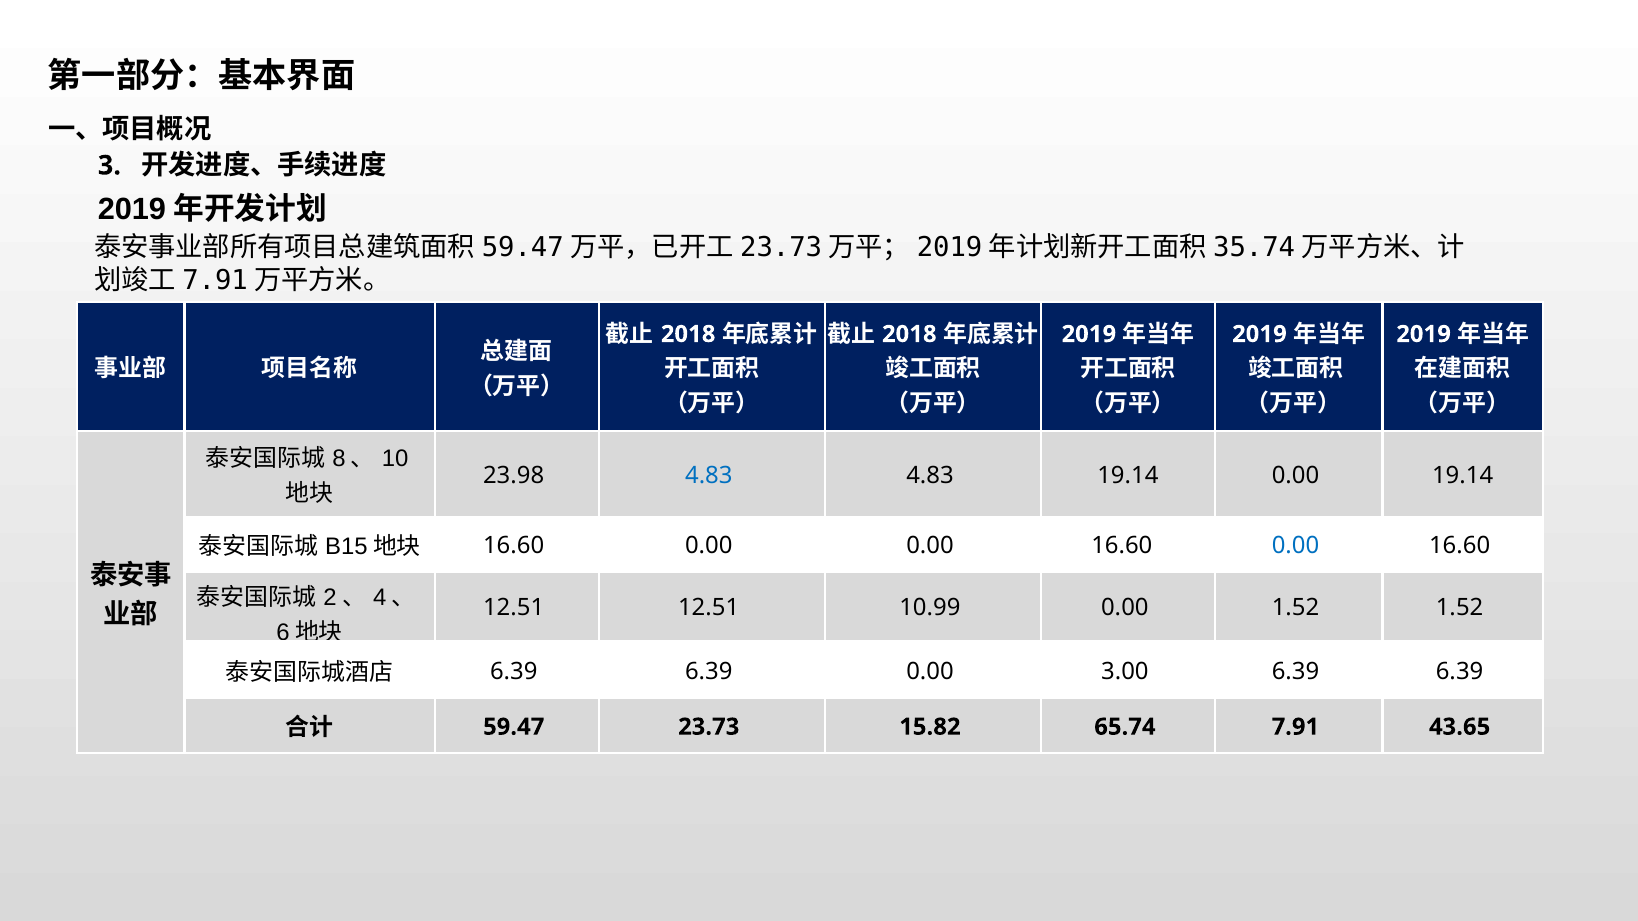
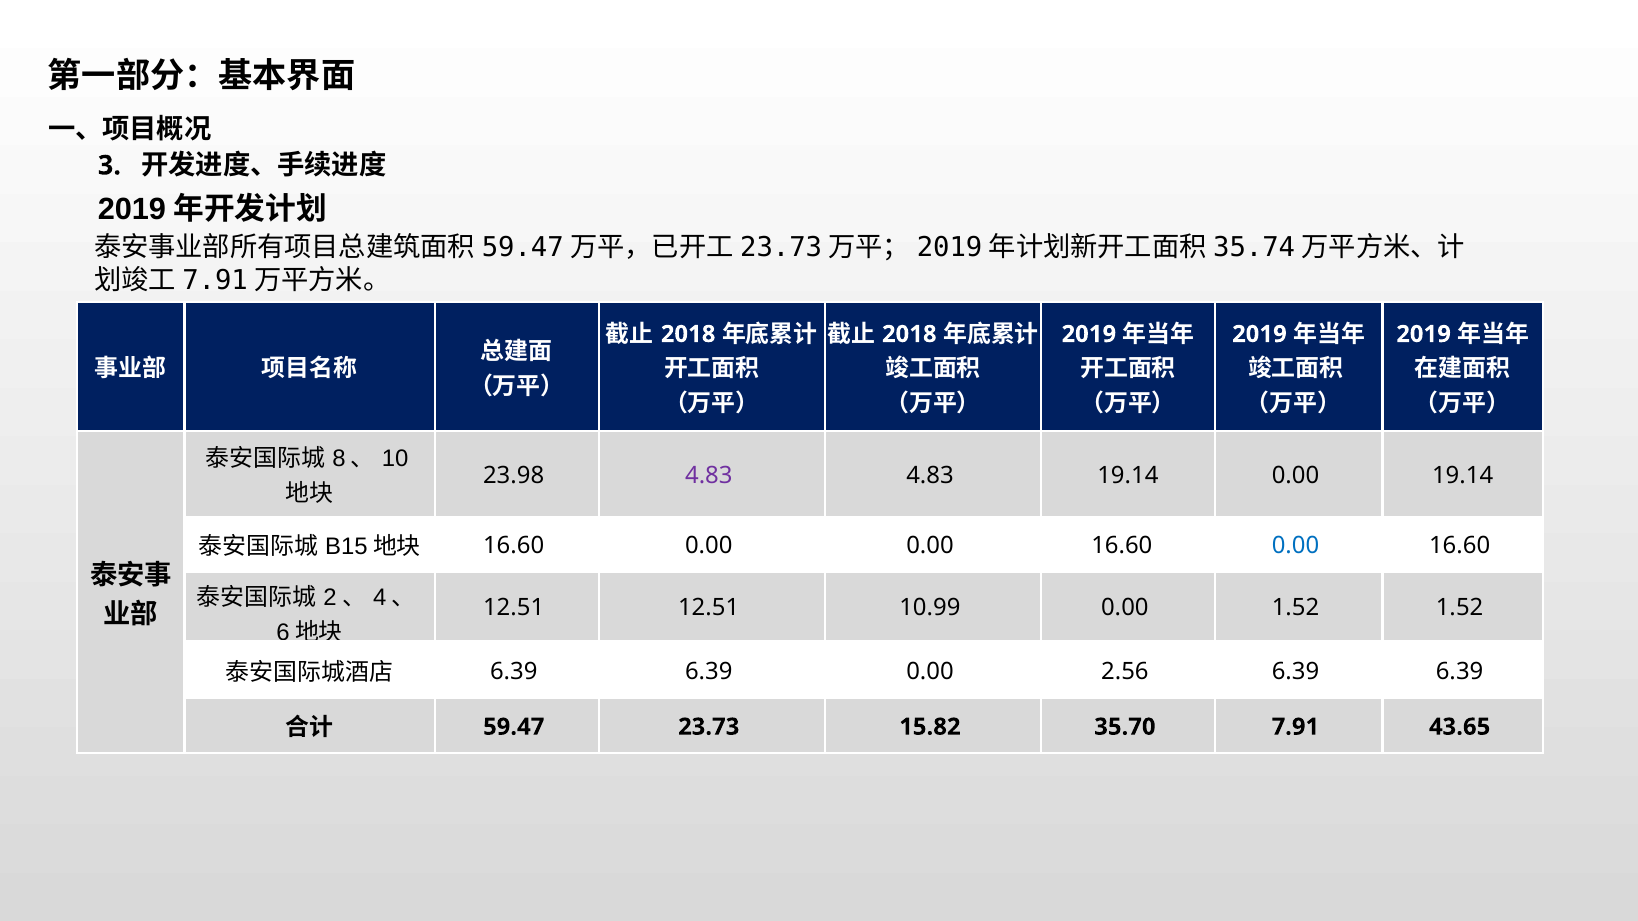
4.83 colour: blue -> purple (709, 476)
3.00: 3.00 -> 2.56 (1125, 671)
65.74: 65.74 -> 35.70 (1125, 727)
